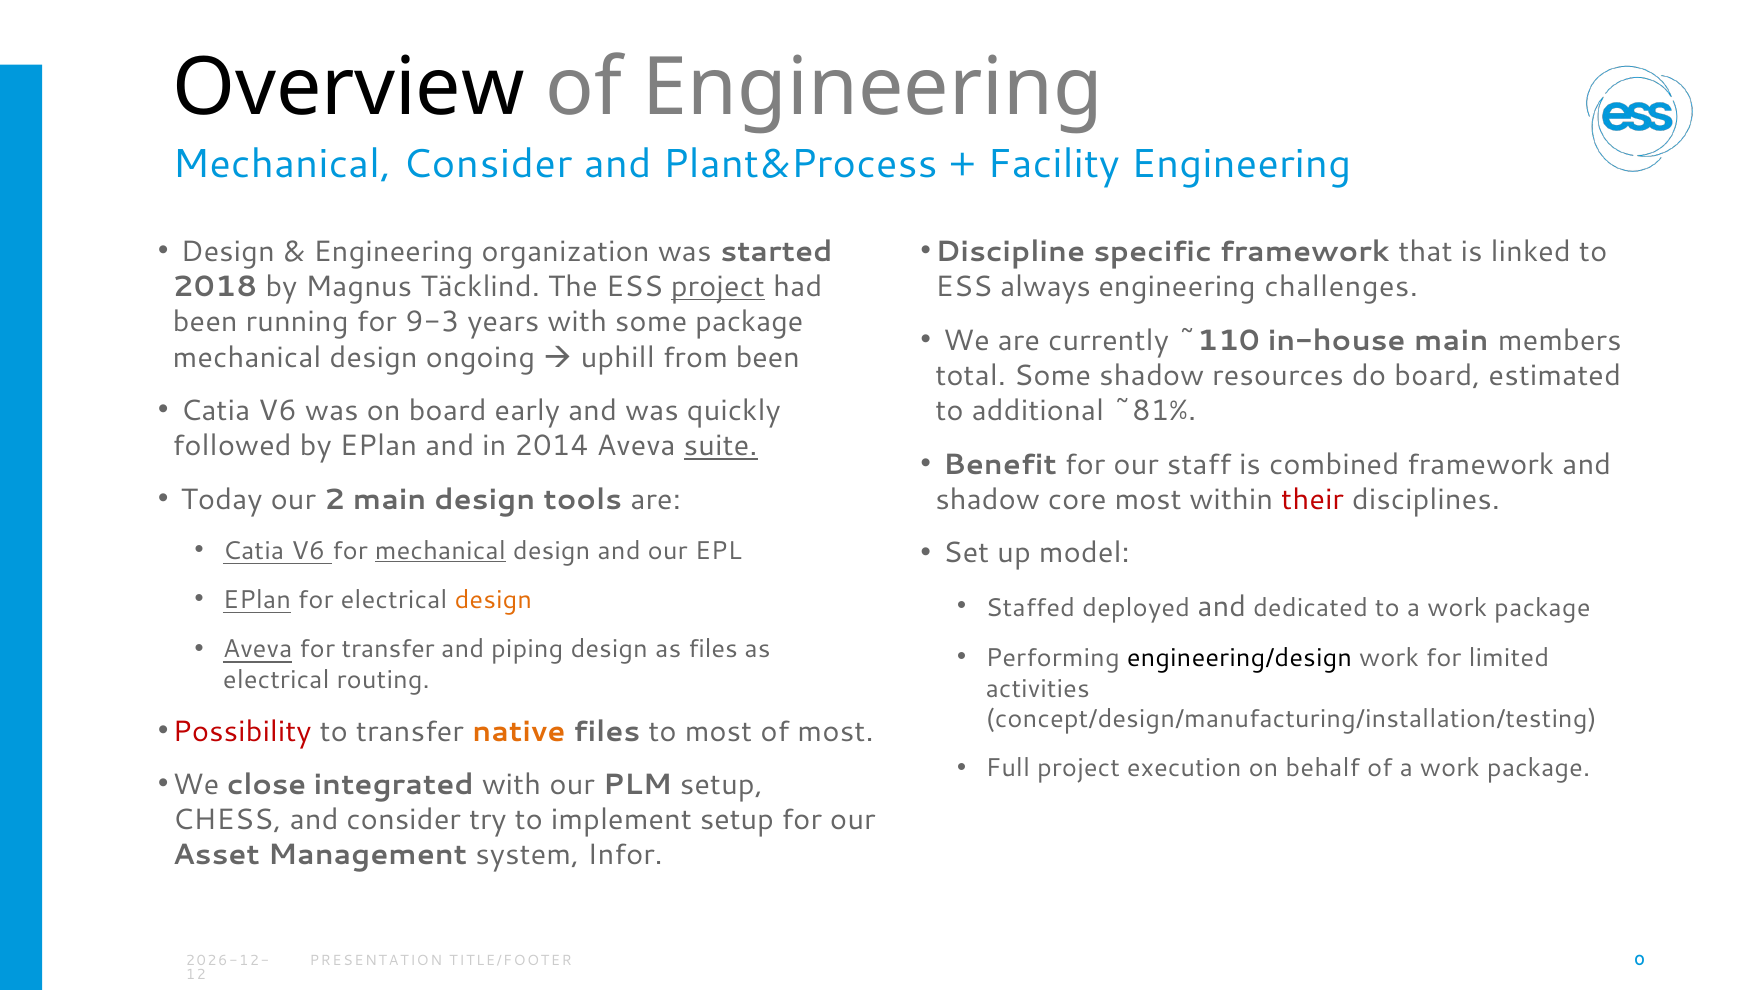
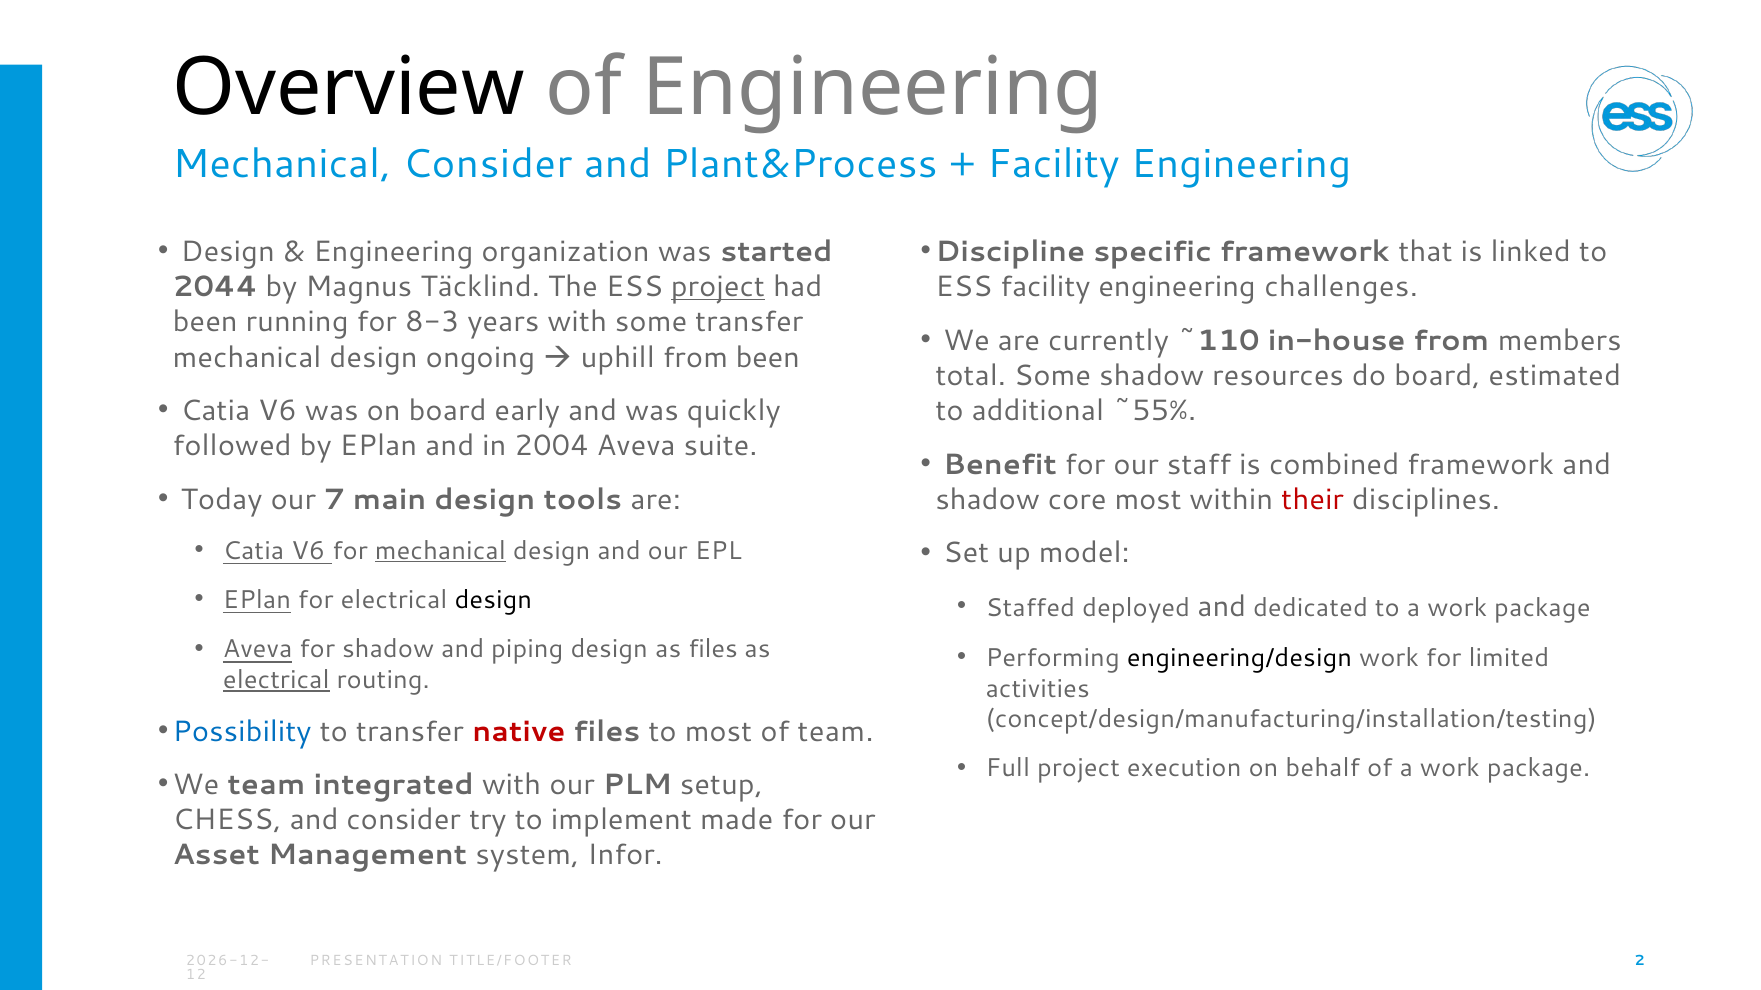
2018: 2018 -> 2044 (215, 287)
ESS always: always -> facility (1045, 287)
9-3: 9-3 -> 8-3 (432, 322)
some package: package -> transfer (749, 322)
in-house main: main -> from (1451, 341)
~81%: ~81% -> ~55% (1154, 411)
2014: 2014 -> 2004 (552, 446)
suite underline: present -> none (721, 446)
2: 2 -> 7 (335, 500)
design colour: orange -> black (493, 600)
for transfer: transfer -> shadow (388, 649)
electrical underline: none -> present (276, 680)
Possibility colour: red -> blue (242, 732)
native colour: orange -> red (519, 732)
of most: most -> team (836, 732)
We close: close -> team (266, 785)
implement setup: setup -> made (737, 821)
0: 0 -> 2 (1640, 961)
